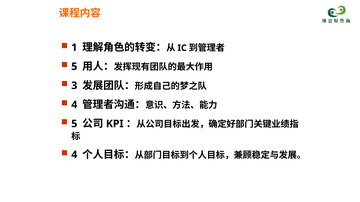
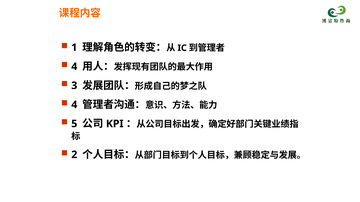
5: 5 -> 4 (74, 67)
4: 4 -> 2 (74, 155)
